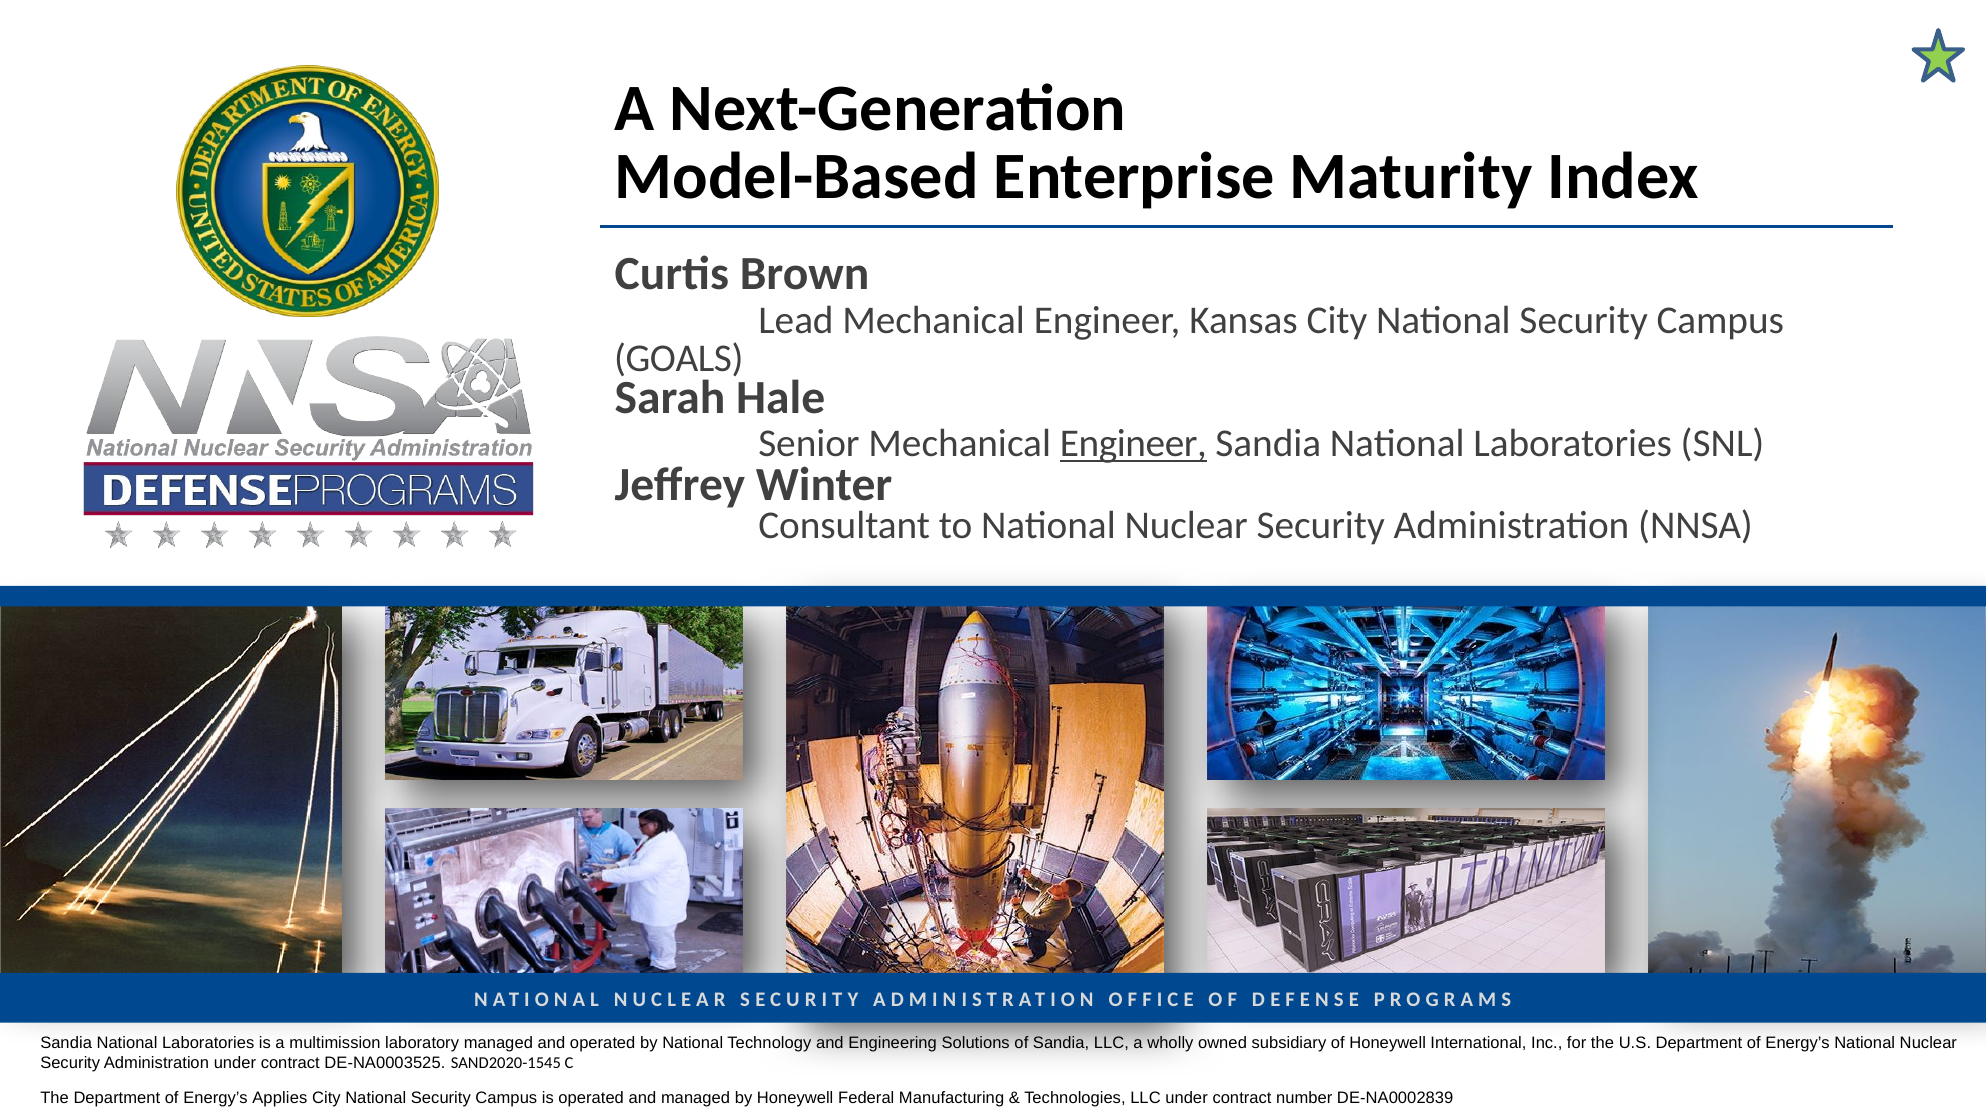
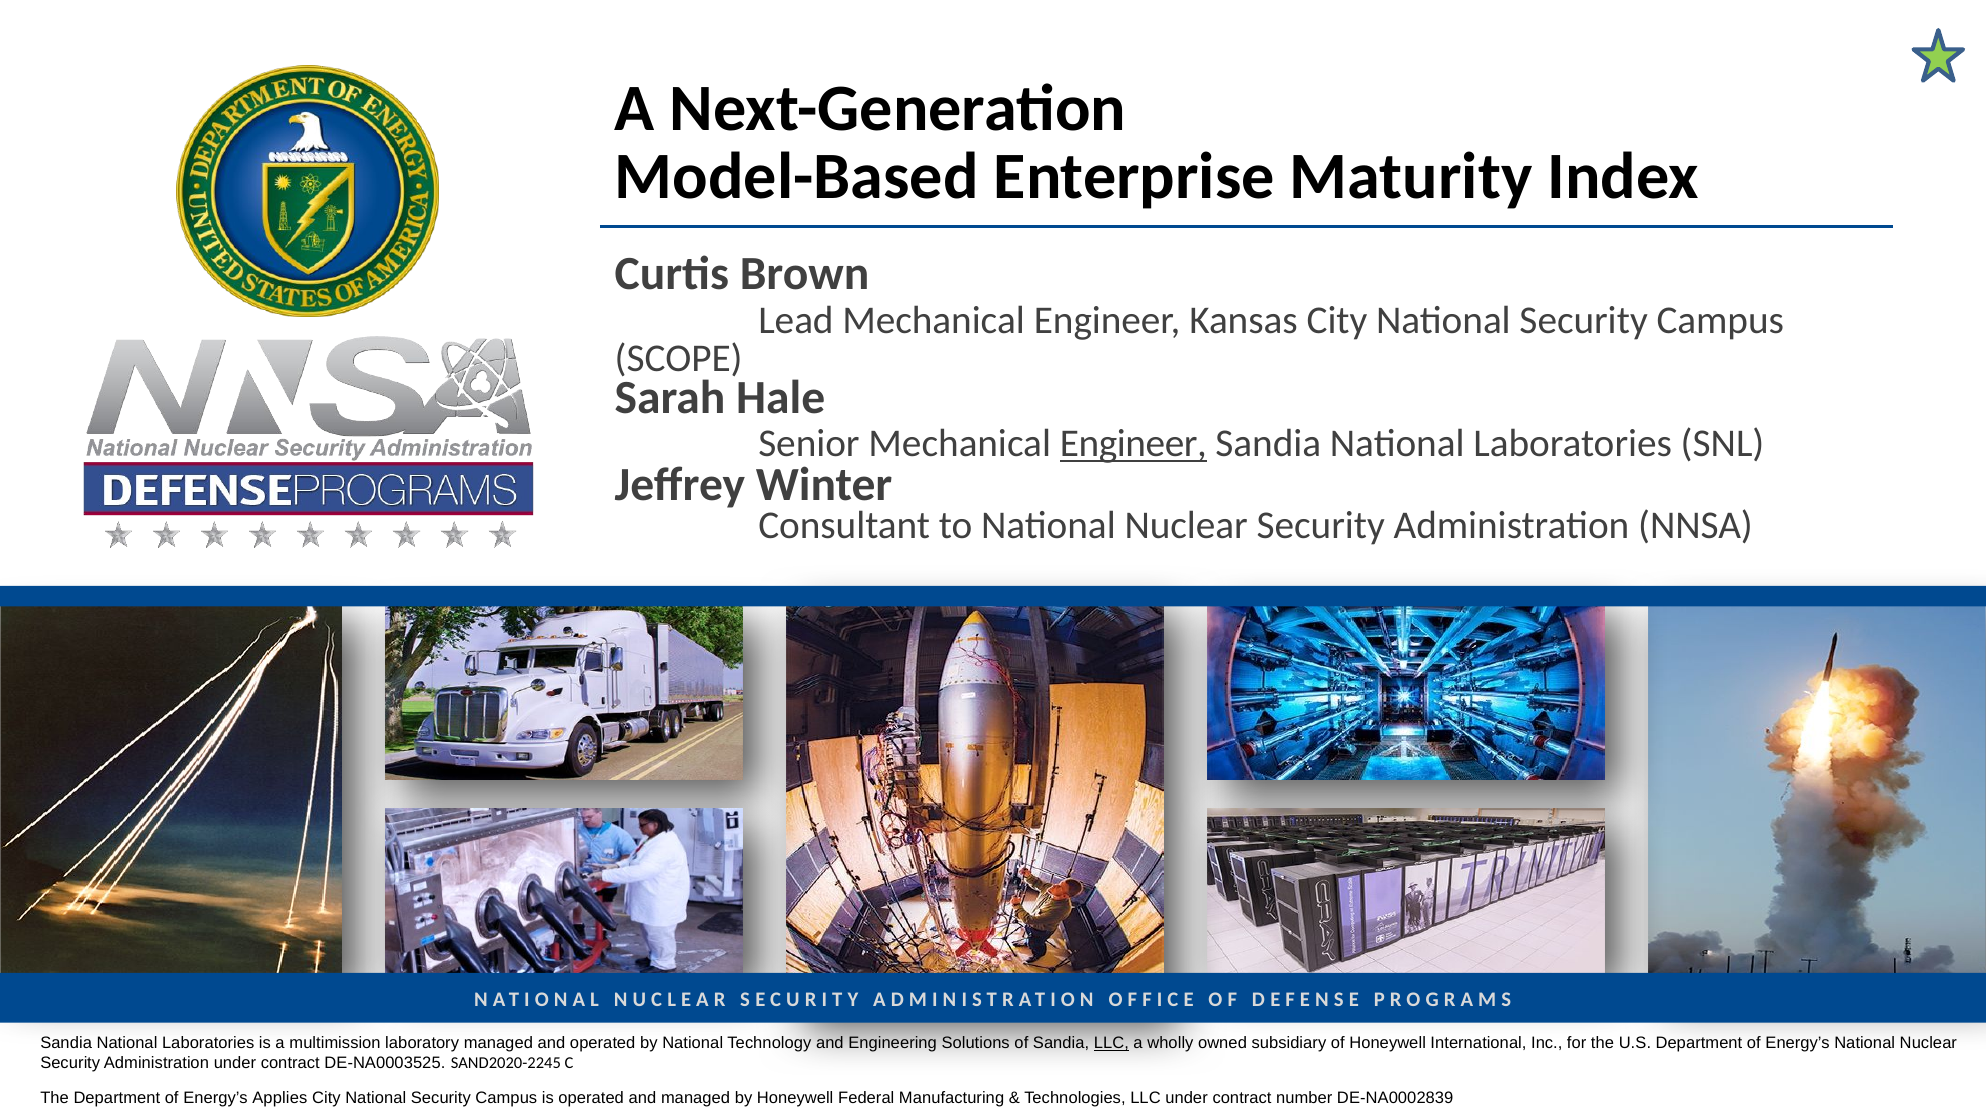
GOALS: GOALS -> SCOPE (679, 358)
LLC underline: none -> present (1111, 1043)
SAND2020-1545: SAND2020-1545 -> SAND2020-2245 (506, 1063)
